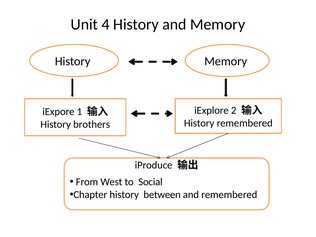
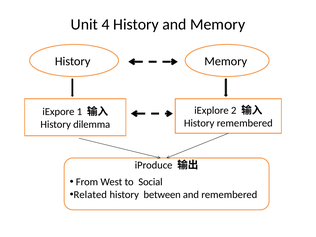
brothers: brothers -> dilemma (92, 124)
Chapter: Chapter -> Related (90, 195)
